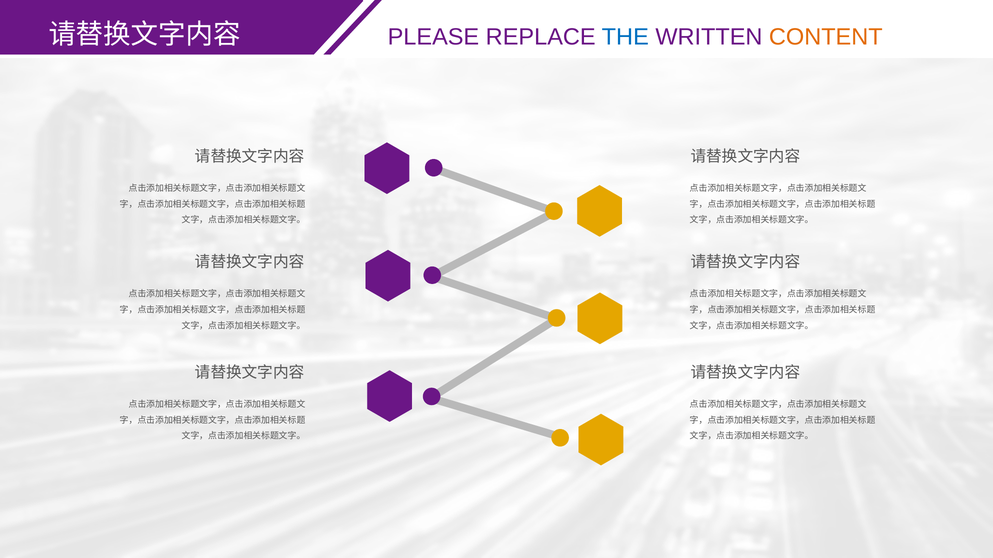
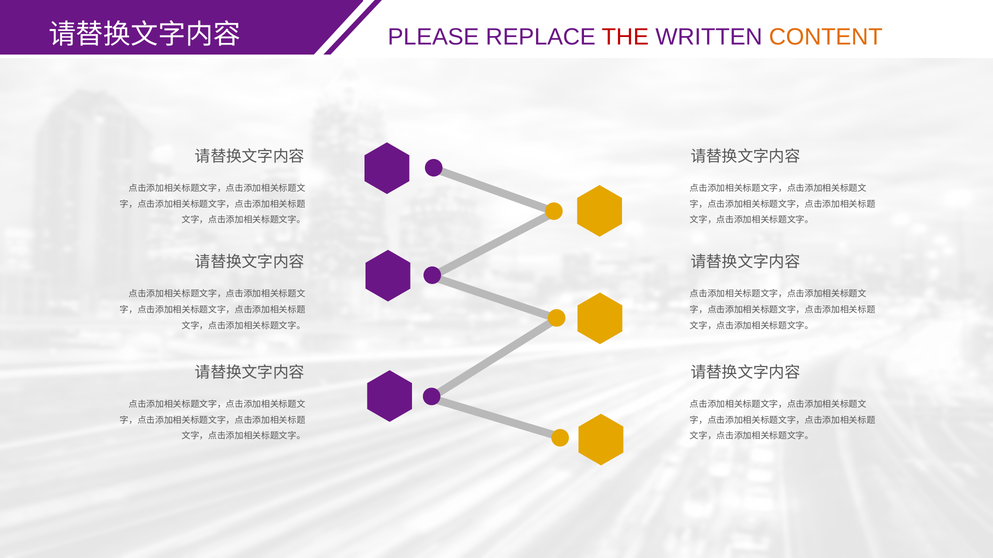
THE colour: blue -> red (625, 37)
